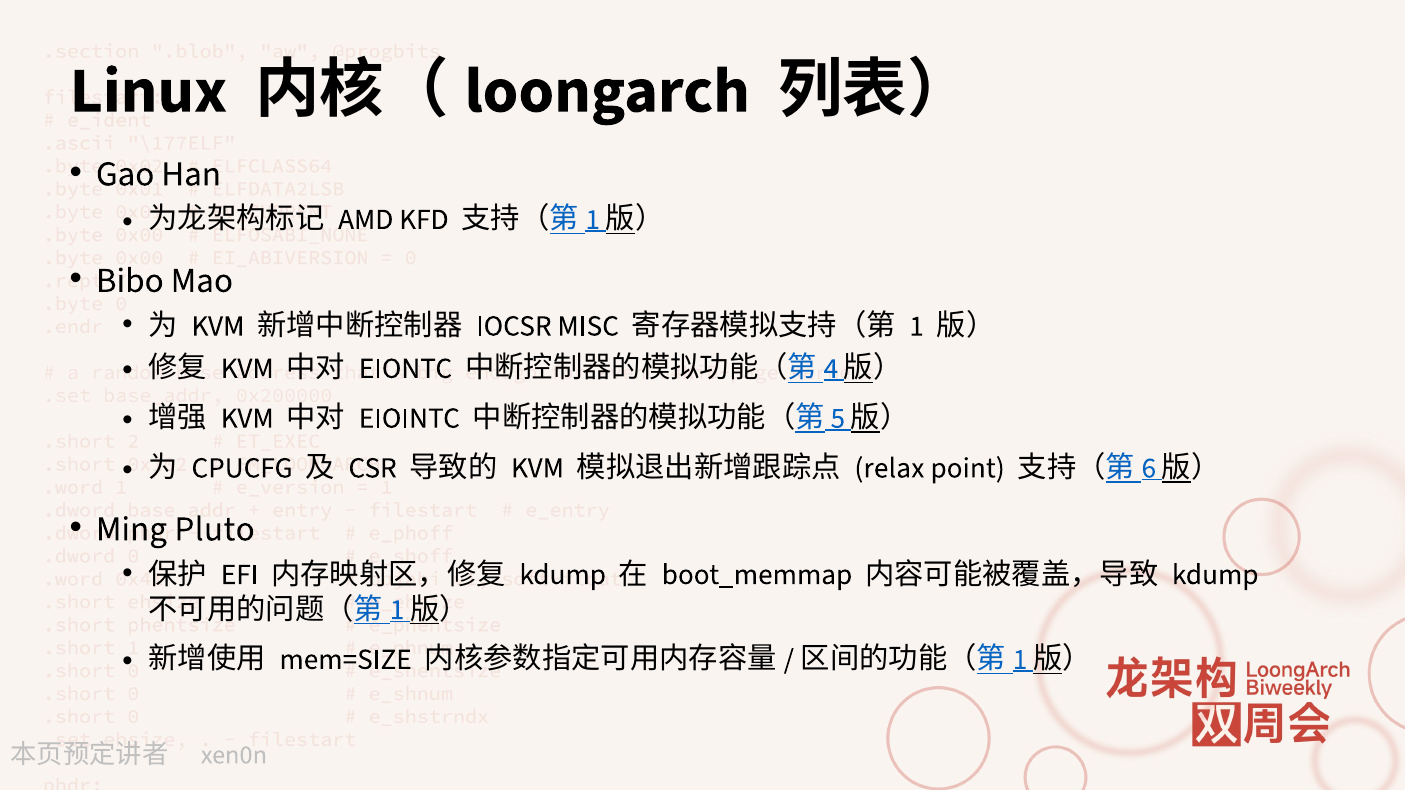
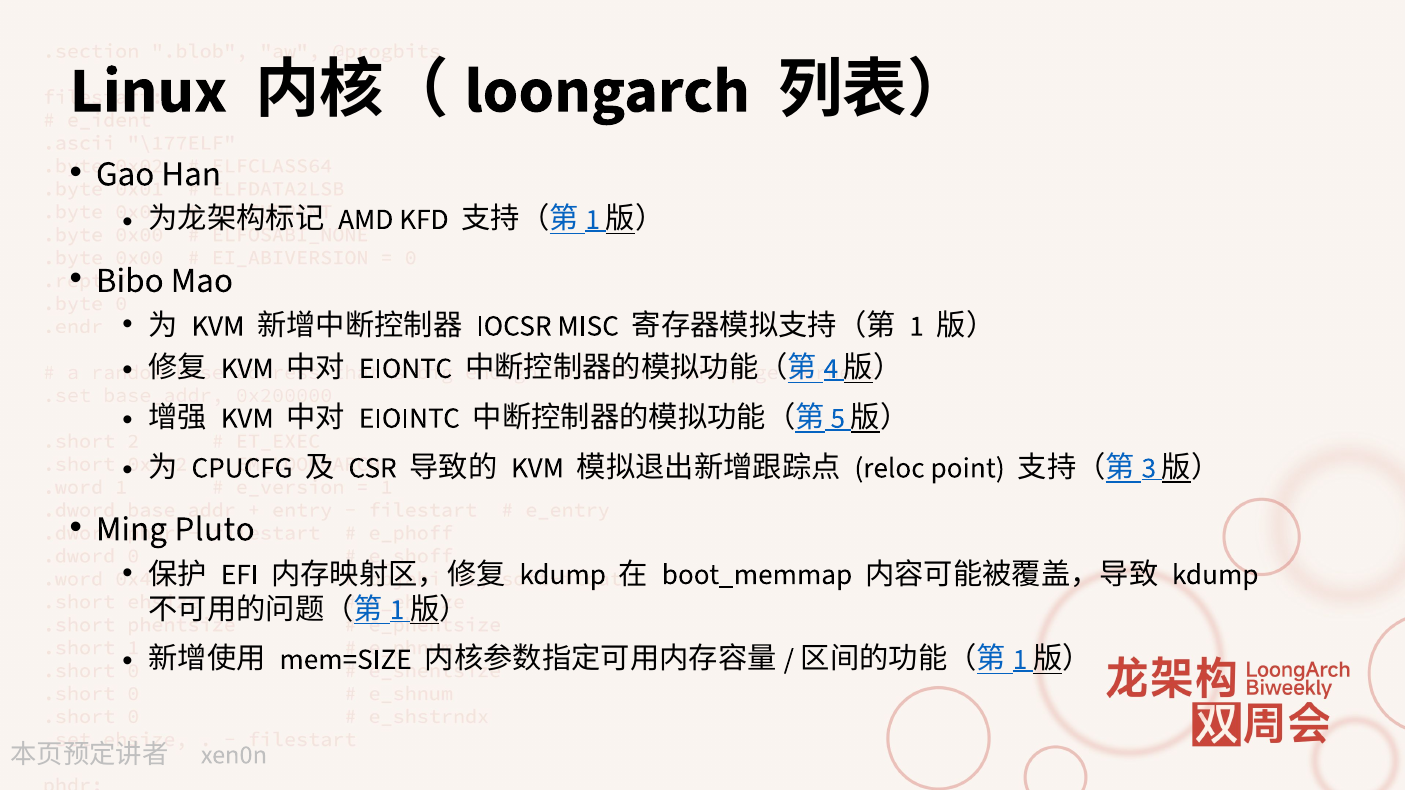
relax: relax -> reloc (889, 468)
6: 6 -> 3 (1149, 468)
